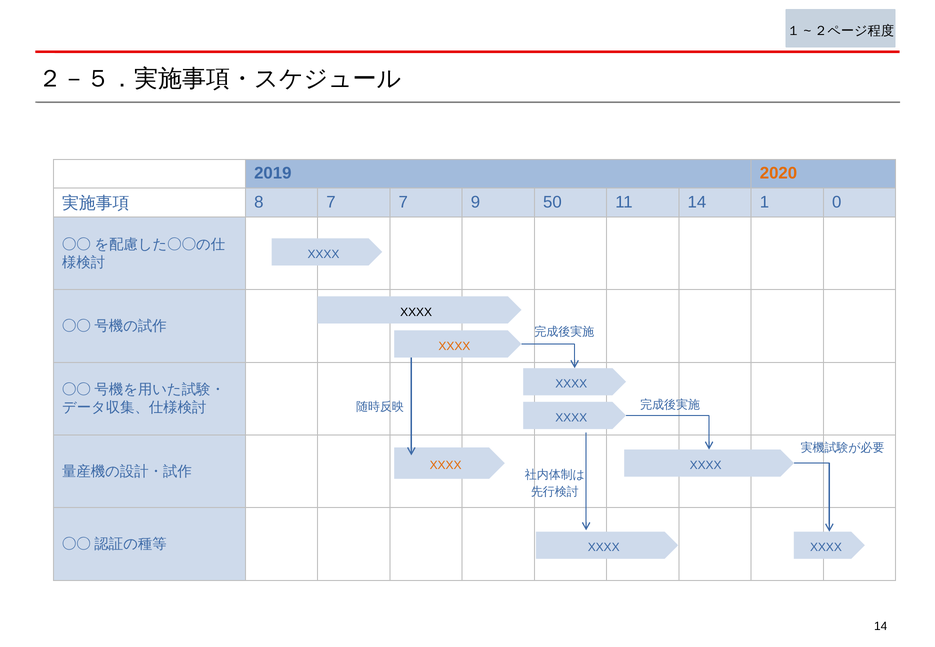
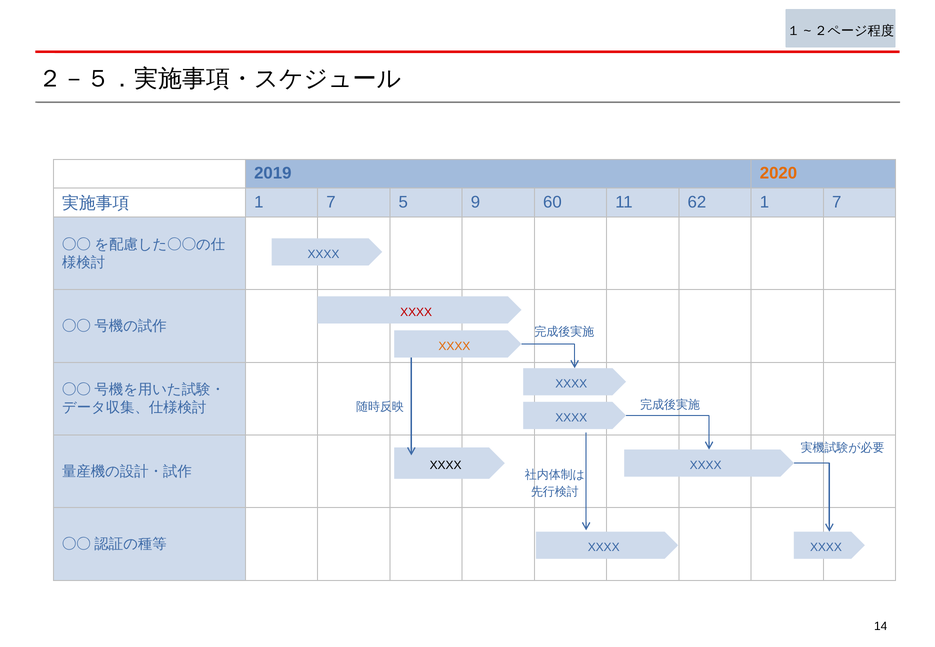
8: 8 -> 1 (259, 202)
7 7: 7 -> 5 (403, 202)
50: 50 -> 60 (552, 202)
14: 14 -> 62 (697, 202)
0: 0 -> 7 (837, 202)
XXXX colour: black -> red (416, 312)
XXXX colour: orange -> black (446, 466)
